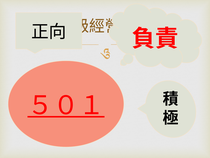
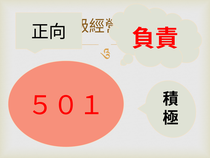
５０１ underline: present -> none (66, 105)
